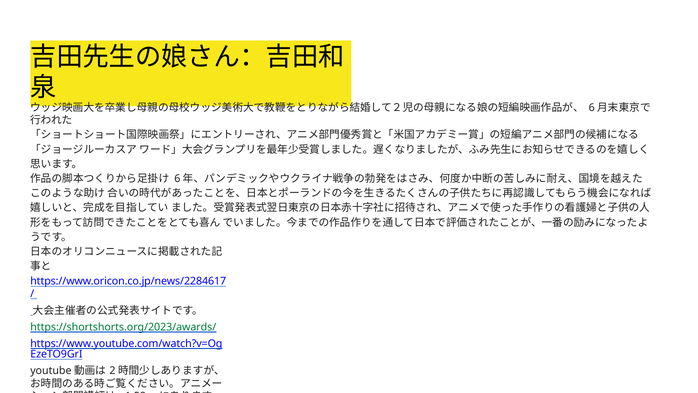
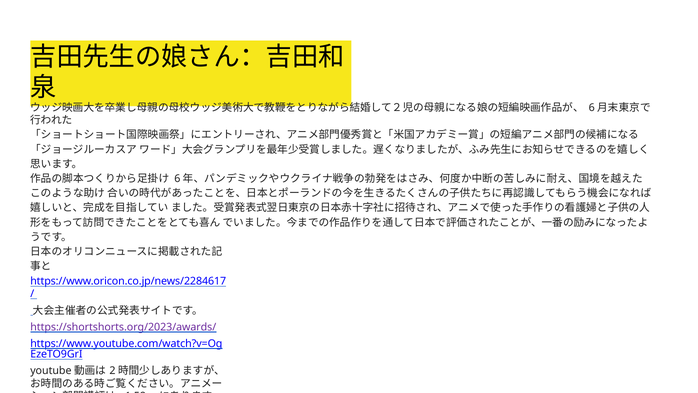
https://shortshorts.org/2023/awards/ colour: green -> purple (123, 327)
